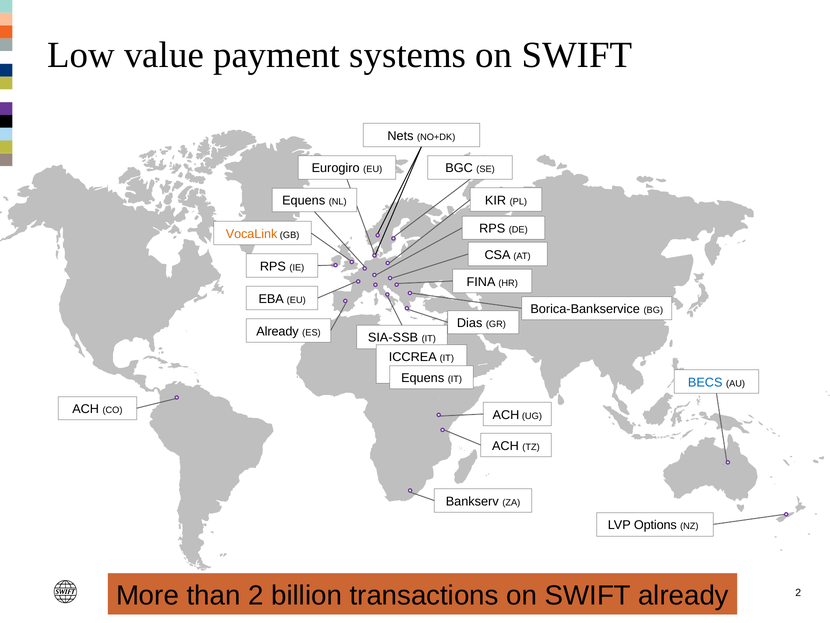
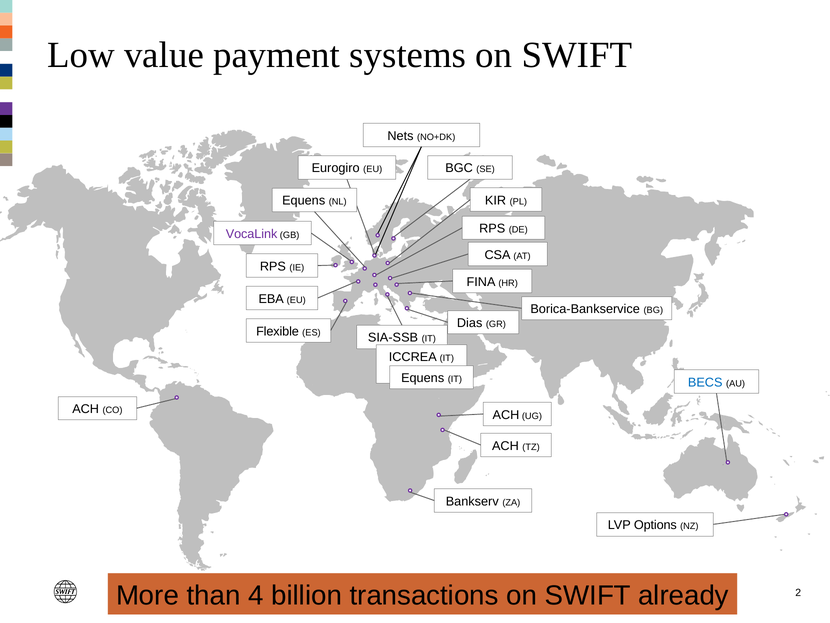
VocaLink colour: orange -> purple (252, 234)
Already: Already -> Flexible (278, 331)
than 2: 2 -> 4 (256, 595)
